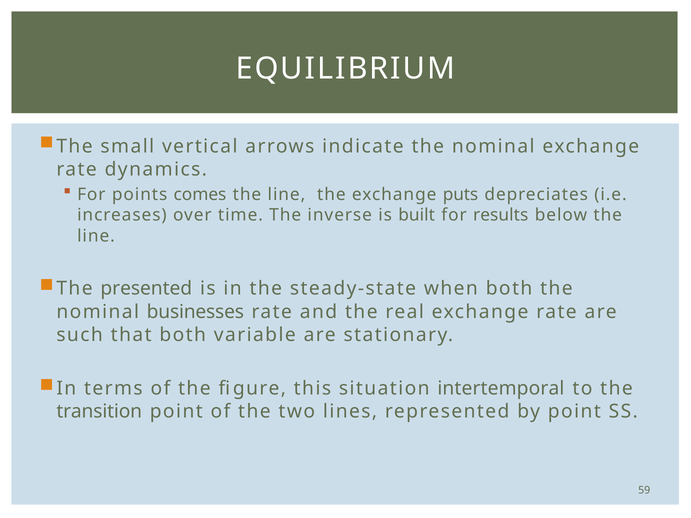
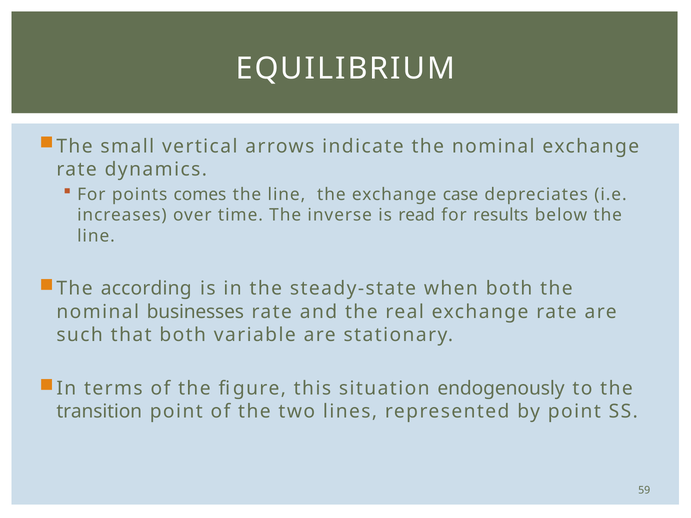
puts: puts -> case (461, 195)
built: built -> read (417, 215)
presented: presented -> according (146, 289)
intertemporal: intertemporal -> endogenously (501, 389)
